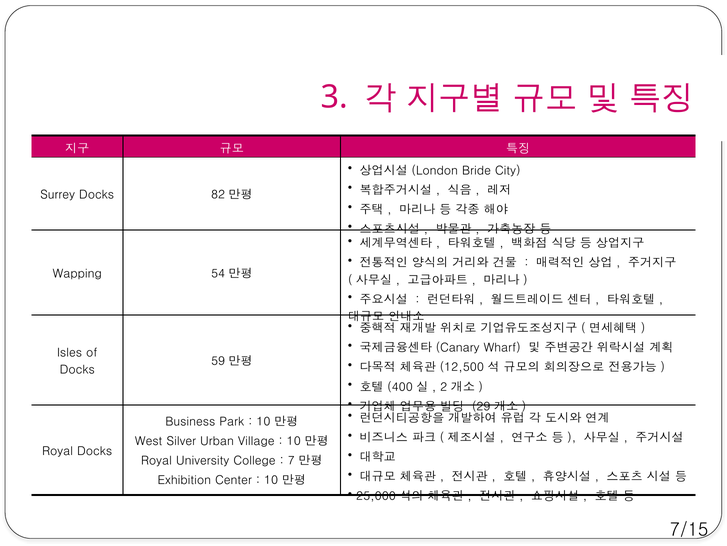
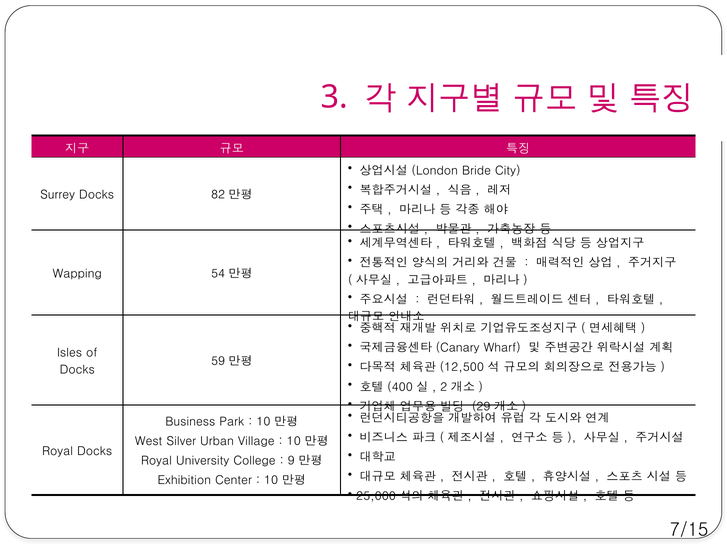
7: 7 -> 9 (291, 460)
